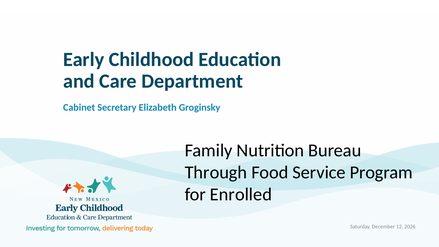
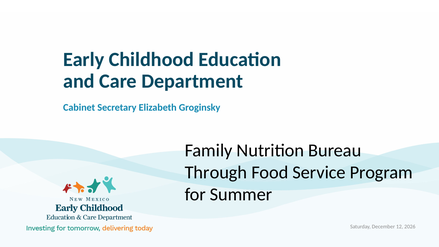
Enrolled: Enrolled -> Summer (241, 194)
